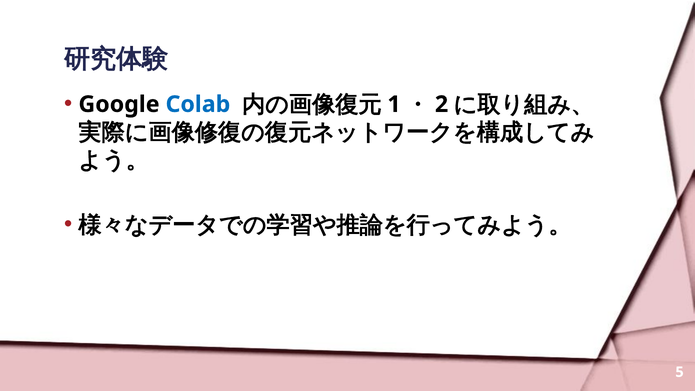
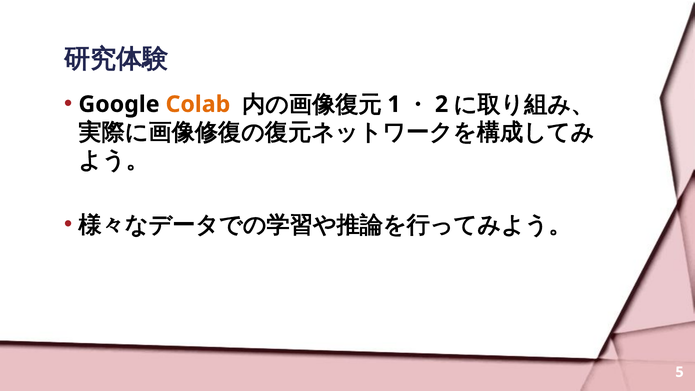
Colab colour: blue -> orange (198, 104)
